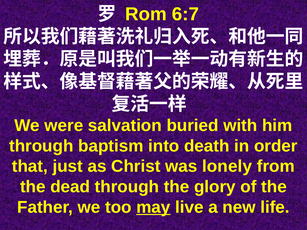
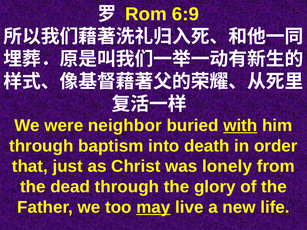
6:7: 6:7 -> 6:9 (185, 14)
salvation: salvation -> neighbor (125, 126)
with underline: none -> present (240, 126)
